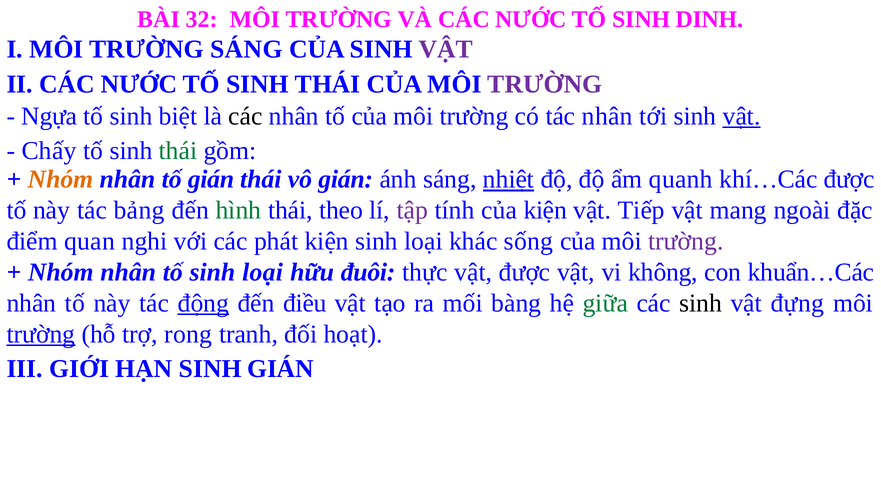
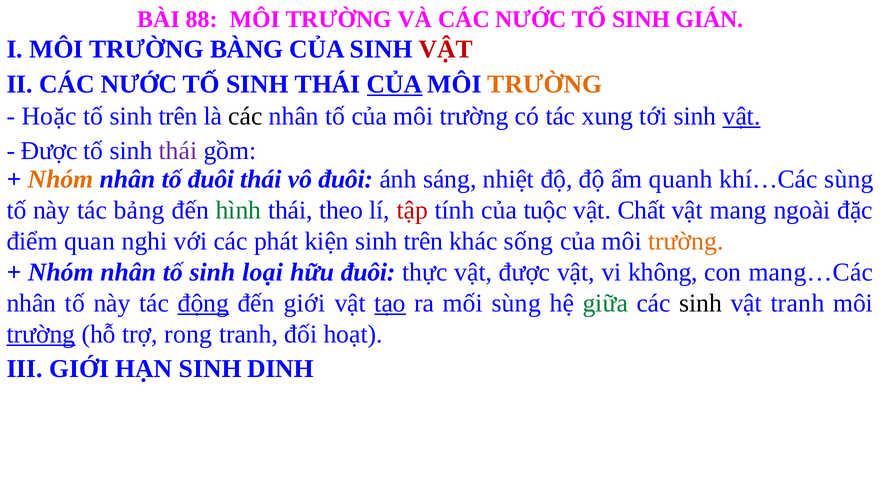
32: 32 -> 88 (202, 19)
DINH: DINH -> GIÁN (710, 19)
TRƯỜNG SÁNG: SÁNG -> BÀNG (247, 49)
VẬT colour: purple -> red (446, 49)
CỦA underline: none -> present (395, 84)
TRƯỜNG colour: purple -> orange (545, 84)
Ngựa: Ngựa -> Hoặc (49, 116)
tố sinh biệt: biệt -> trên (178, 116)
tác nhân: nhân -> xung (607, 116)
Chấy: Chấy -> Được (49, 150)
thái colour: green -> purple (178, 150)
tố gián: gián -> đuôi (211, 179)
vô gián: gián -> đuôi (346, 179)
nhiệt underline: present -> none (508, 179)
khí…Các được: được -> sùng (849, 179)
tập colour: purple -> red (412, 210)
của kiện: kiện -> tuộc (545, 210)
Tiếp: Tiếp -> Chất (641, 210)
kiện sinh loại: loại -> trên (424, 241)
trường colour: purple -> orange (686, 241)
khuẩn…Các: khuẩn…Các -> mang…Các (811, 272)
đến điều: điều -> giới (305, 303)
tạo underline: none -> present (390, 303)
mối bàng: bàng -> sùng (516, 303)
vật đựng: đựng -> tranh (797, 303)
SINH GIÁN: GIÁN -> DINH (280, 369)
